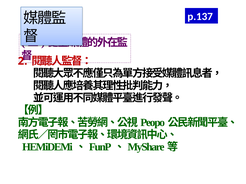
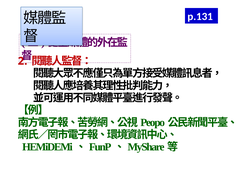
p.137: p.137 -> p.131 (200, 17)
